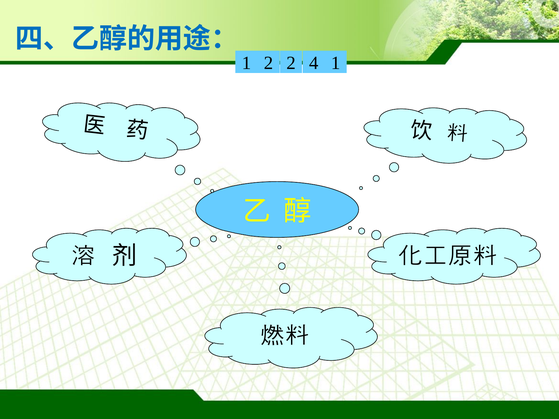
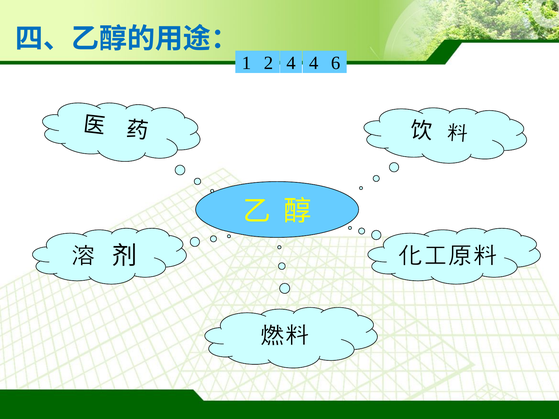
2 2: 2 -> 4 (291, 63)
4 1: 1 -> 6 (336, 63)
